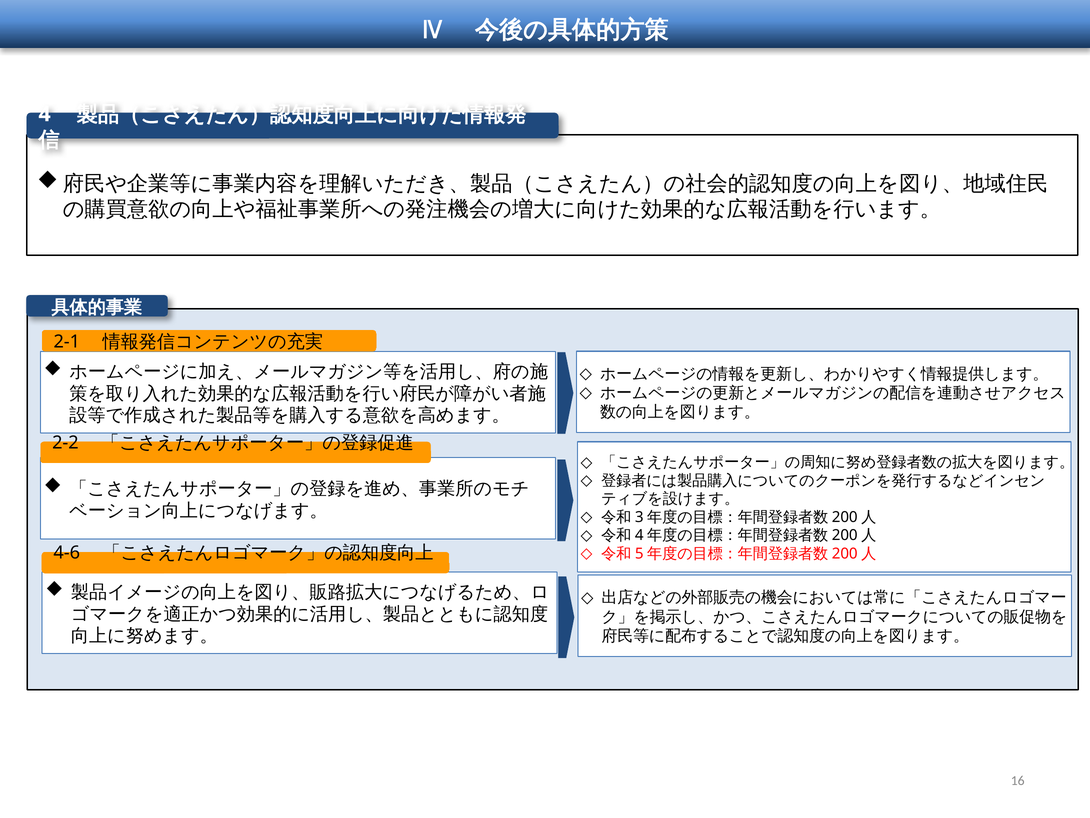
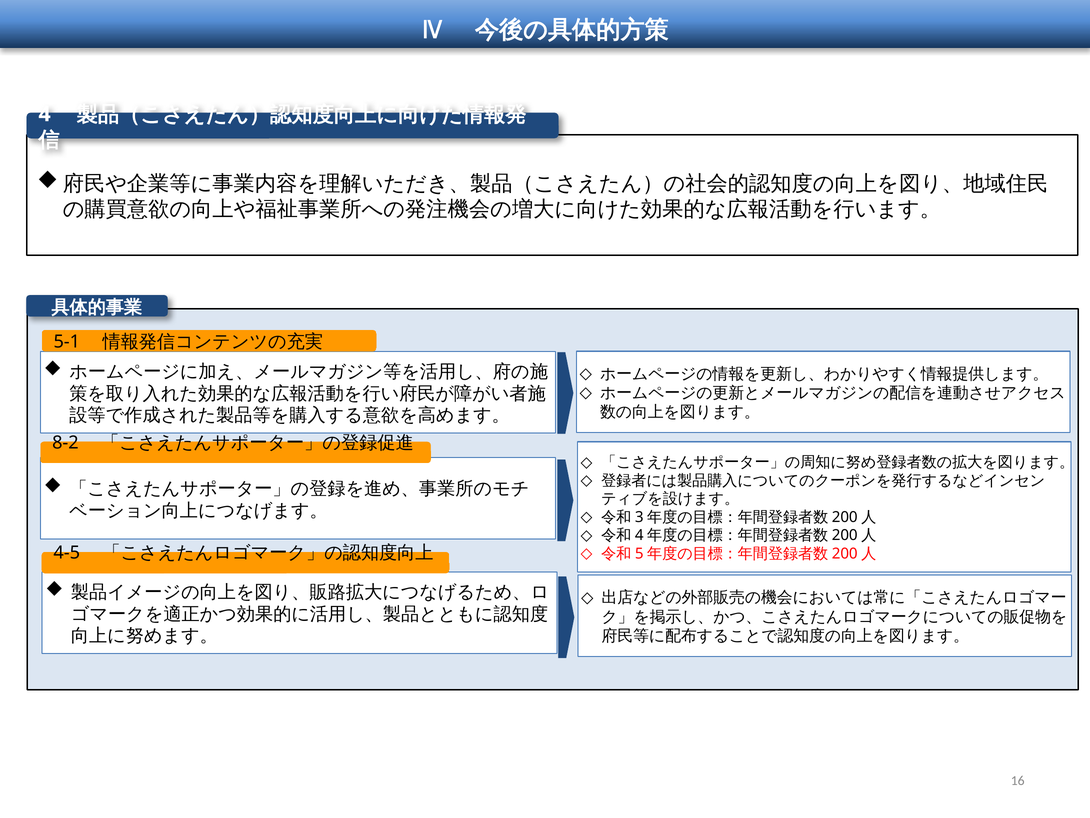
2-1: 2-1 -> 5-1 (67, 342)
2-2: 2-2 -> 8-2 (65, 442)
4-6: 4-6 -> 4-5 (67, 553)
